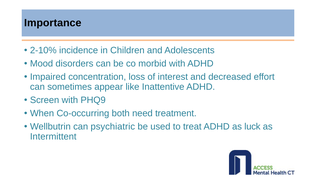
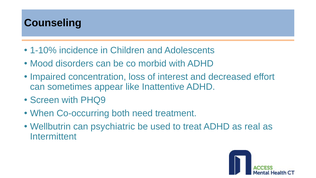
Importance: Importance -> Counseling (53, 23)
2-10%: 2-10% -> 1-10% (43, 50)
luck: luck -> real (252, 126)
